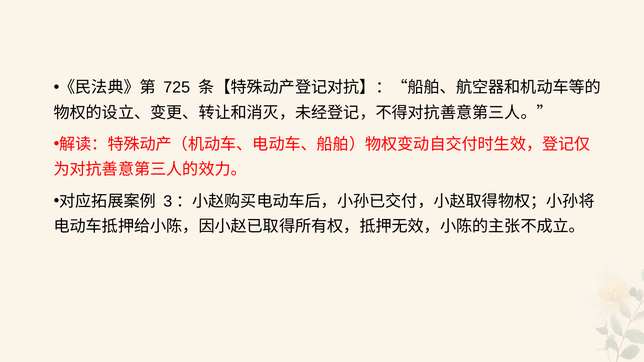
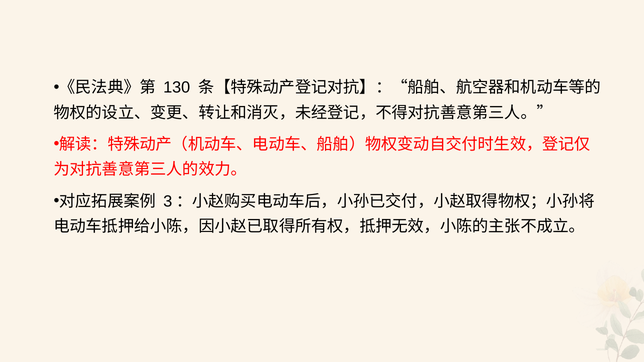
725: 725 -> 130 (177, 88)
